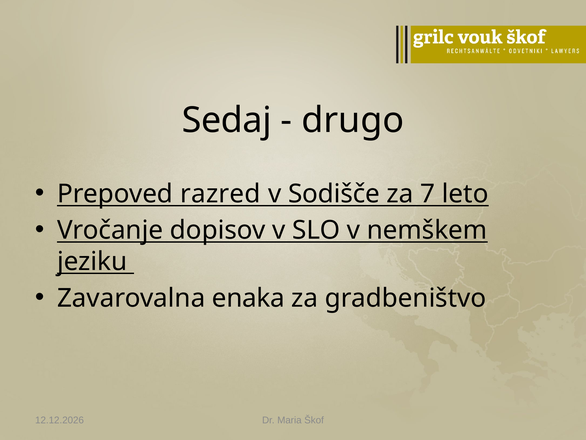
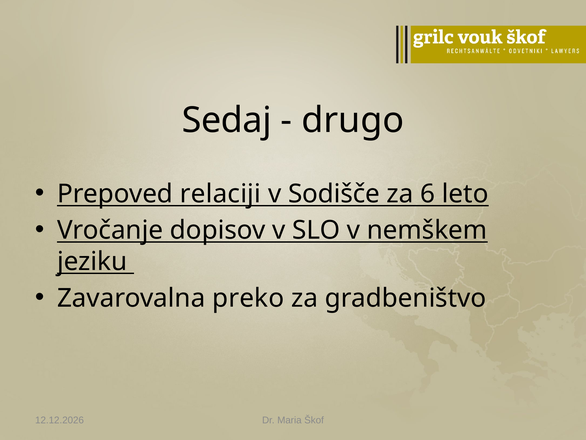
razred: razred -> relaciji (220, 194)
7: 7 -> 6 (428, 194)
enaka: enaka -> preko (248, 298)
